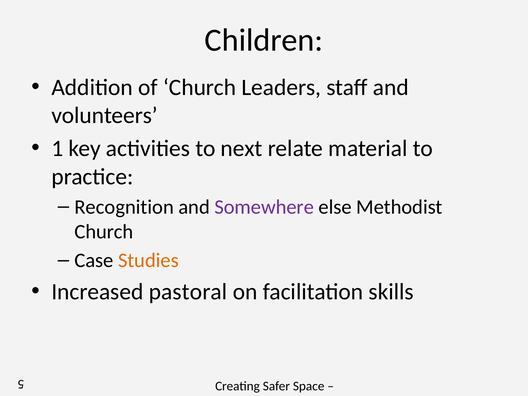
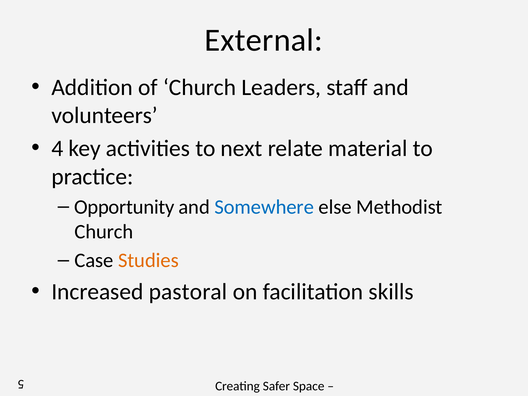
Children: Children -> External (264, 40)
1: 1 -> 4 (57, 148)
Recognition: Recognition -> Opportunity (124, 207)
Somewhere colour: purple -> blue (264, 207)
